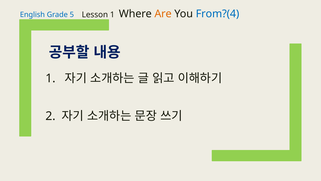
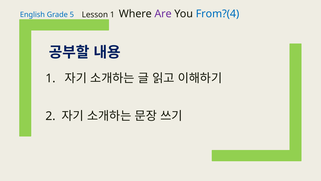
Are colour: orange -> purple (163, 14)
